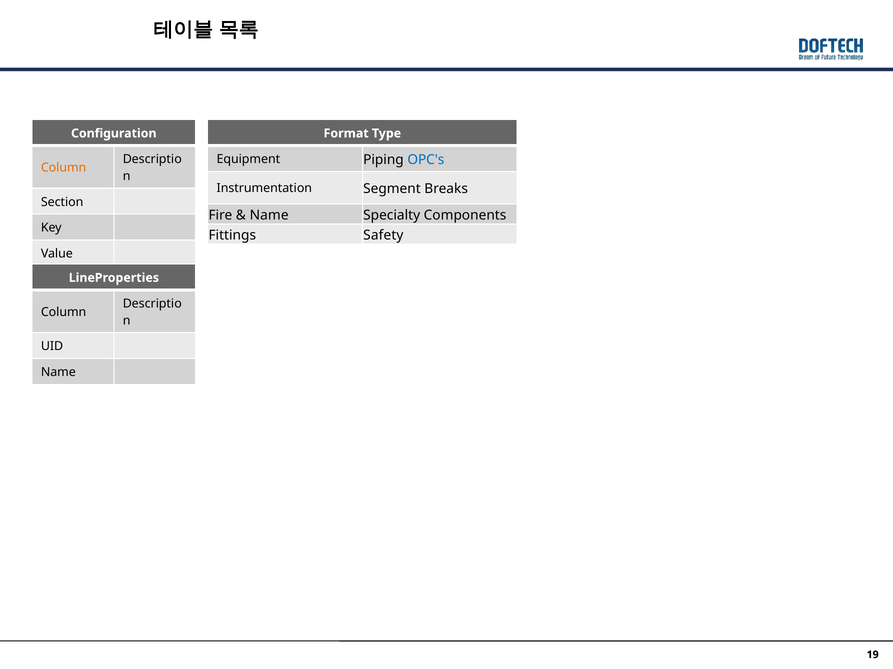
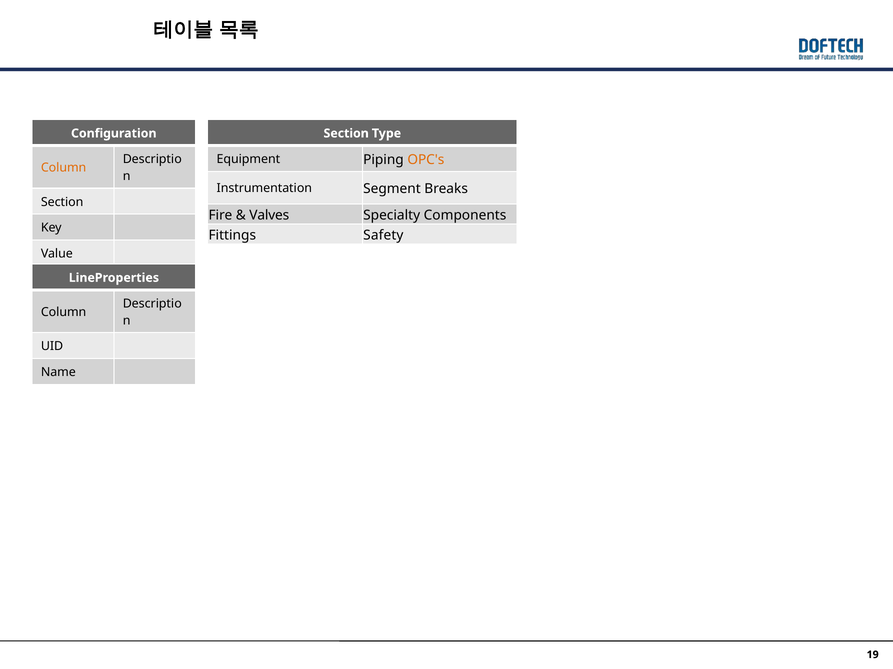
Format: Format -> Section (346, 134)
OPC's colour: blue -> orange (426, 160)
Name: Name -> Valves (269, 215)
